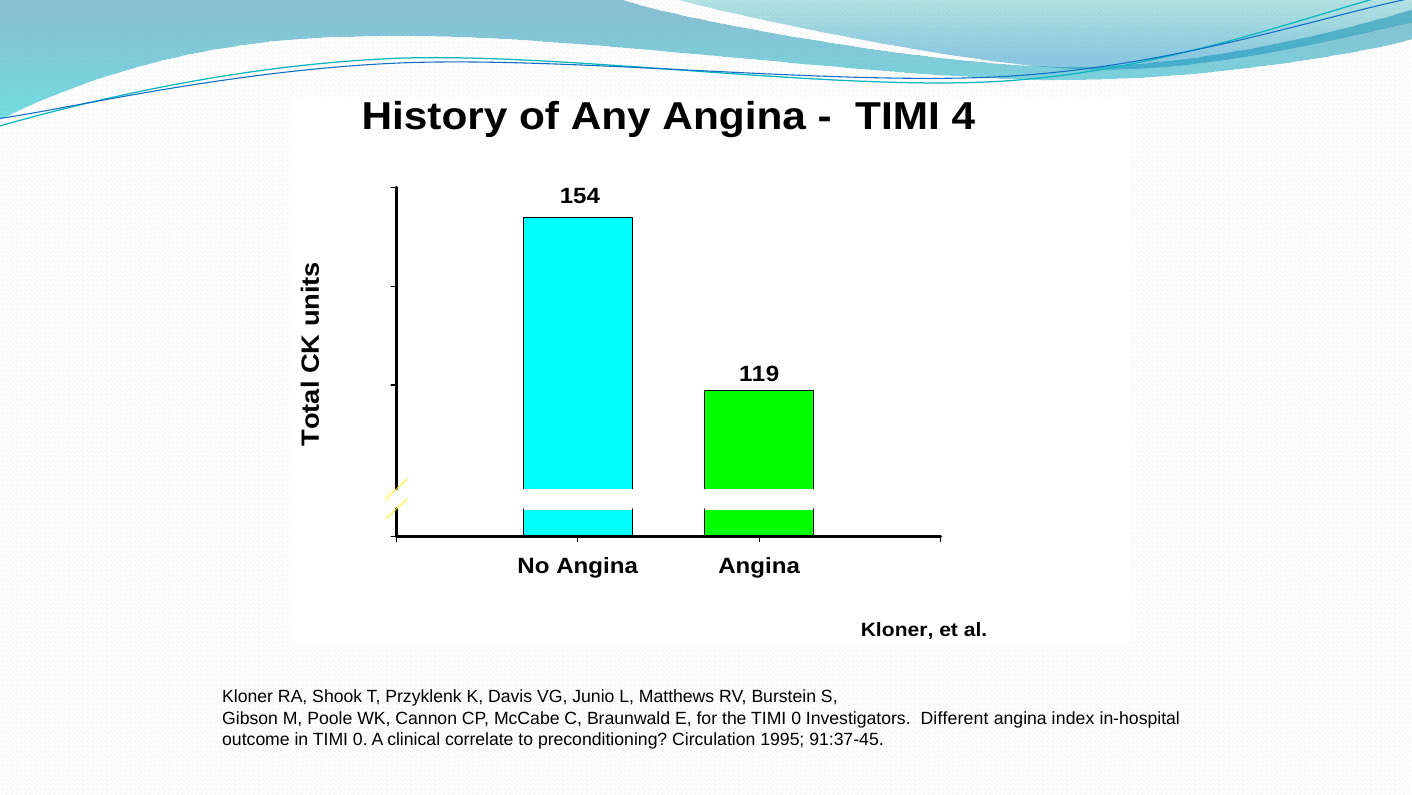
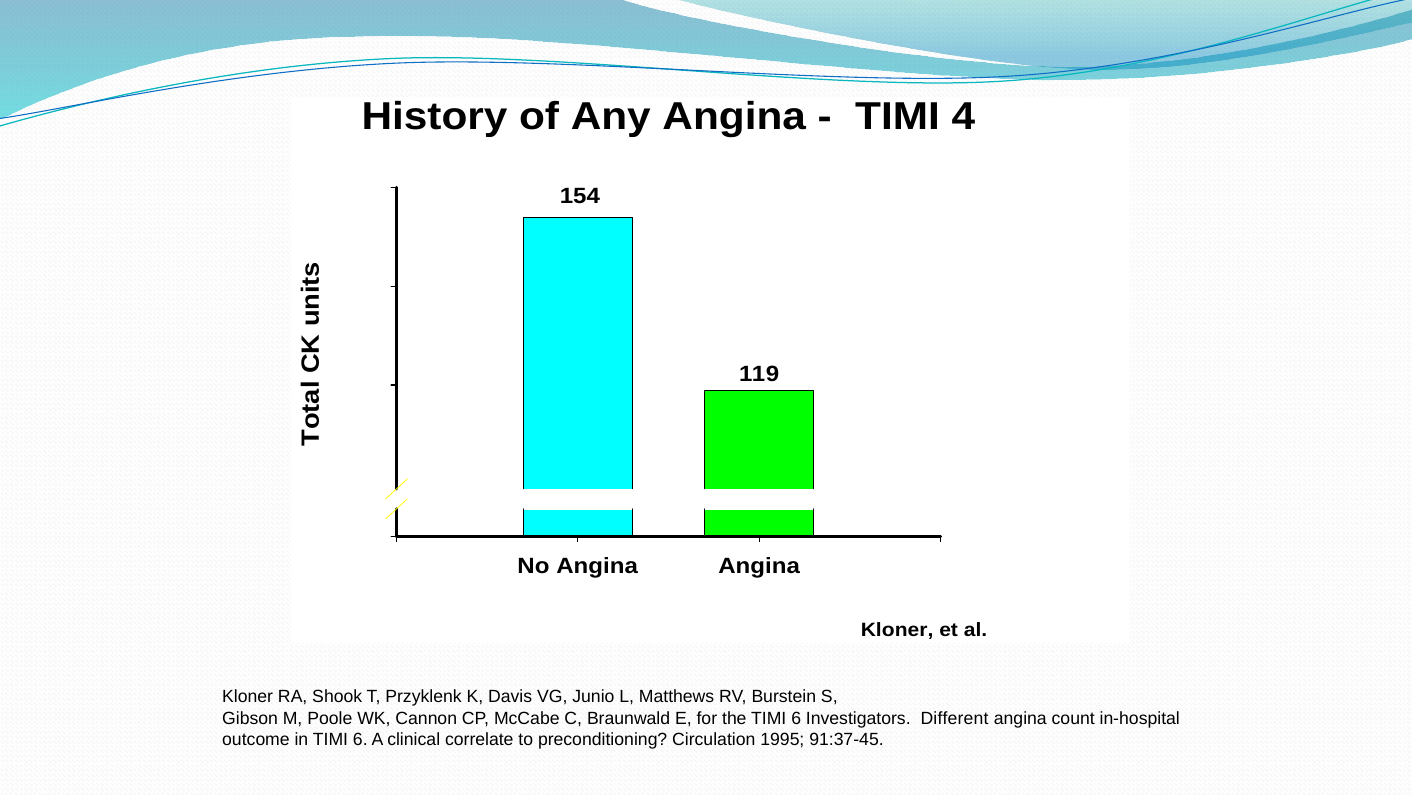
the TIMI 0: 0 -> 6 (796, 718)
index: index -> count (1073, 718)
in TIMI 0: 0 -> 6 (360, 739)
